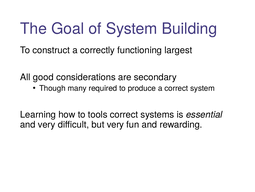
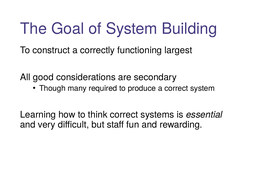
tools: tools -> think (98, 114)
but very: very -> staff (115, 124)
